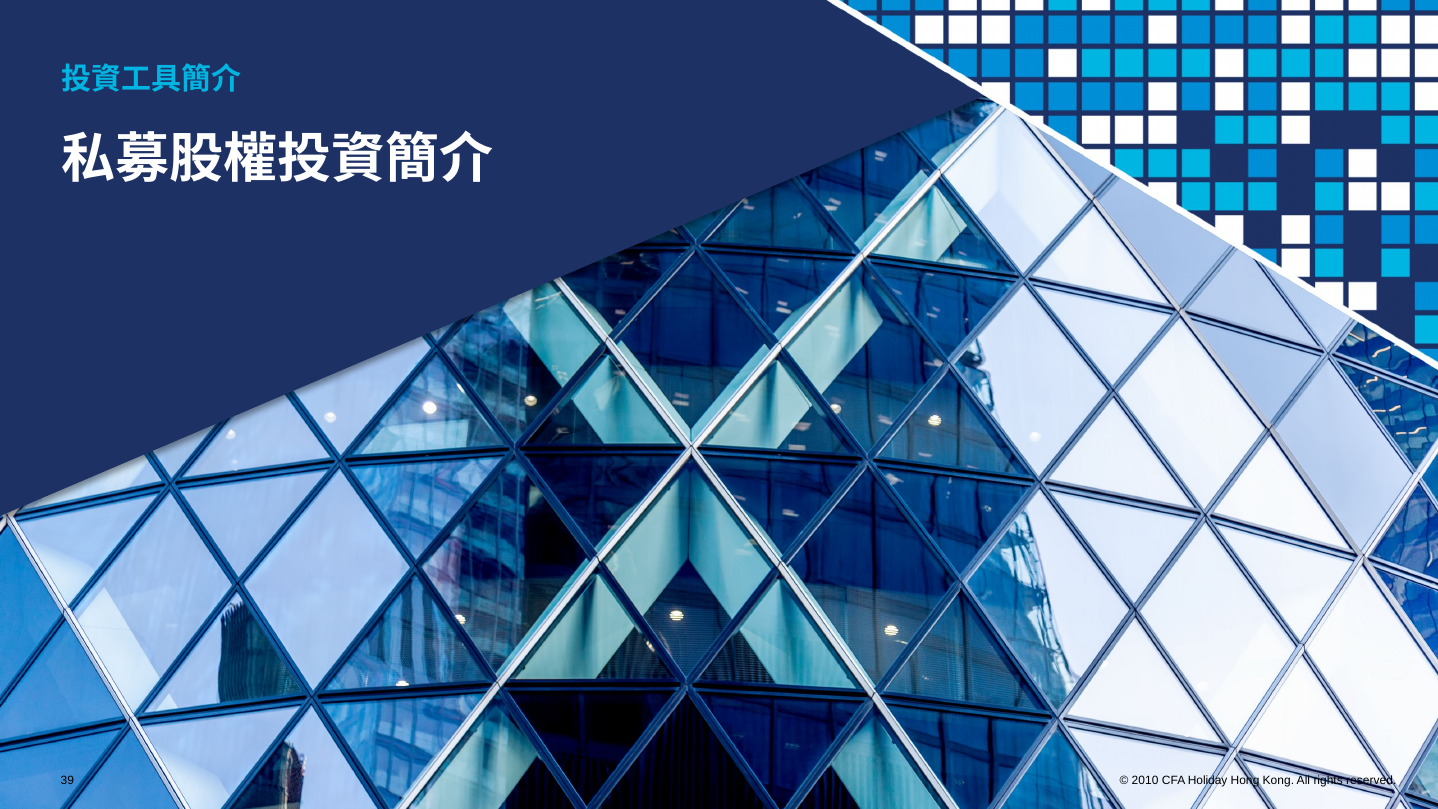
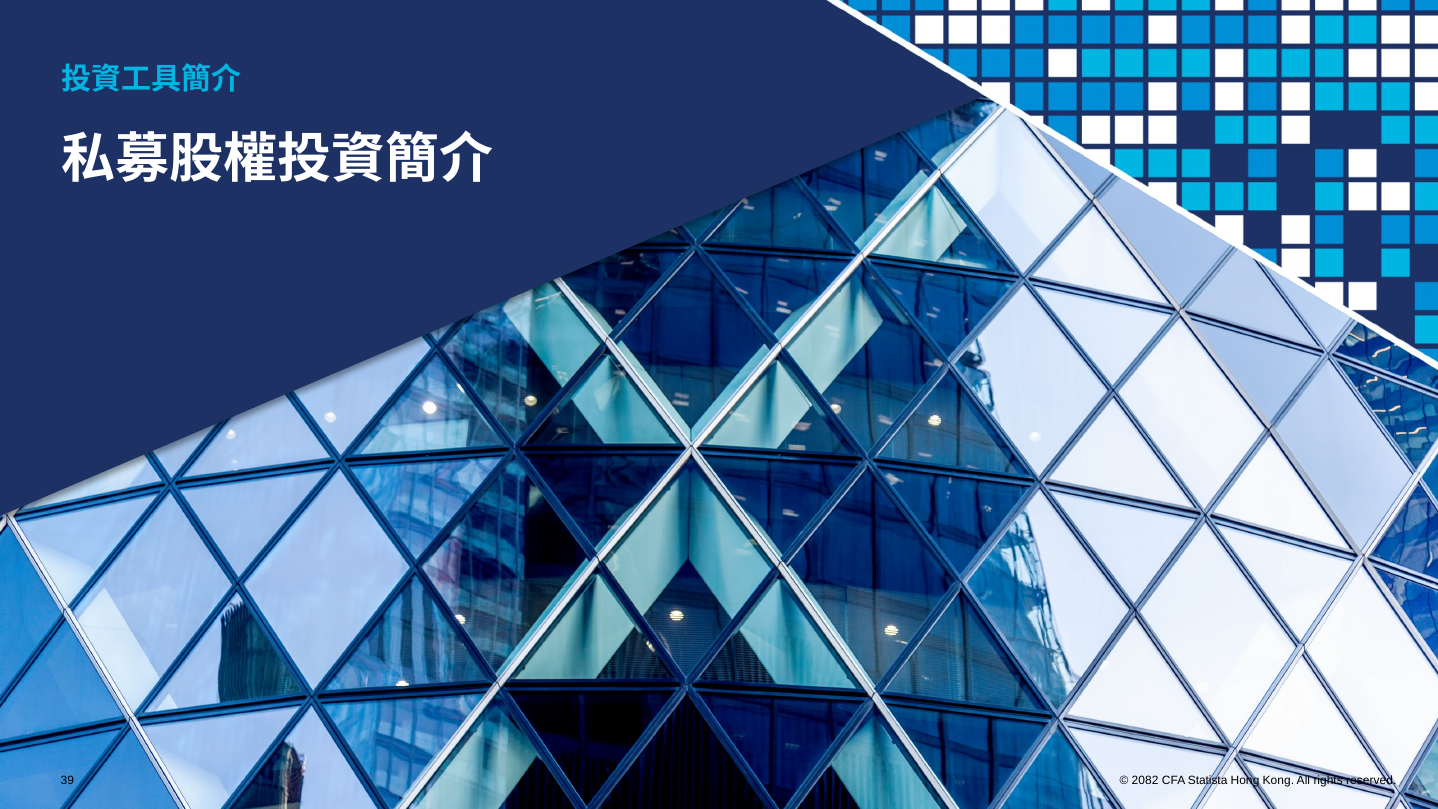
2010: 2010 -> 2082 (1145, 780)
Holiday: Holiday -> Statista (1208, 780)
